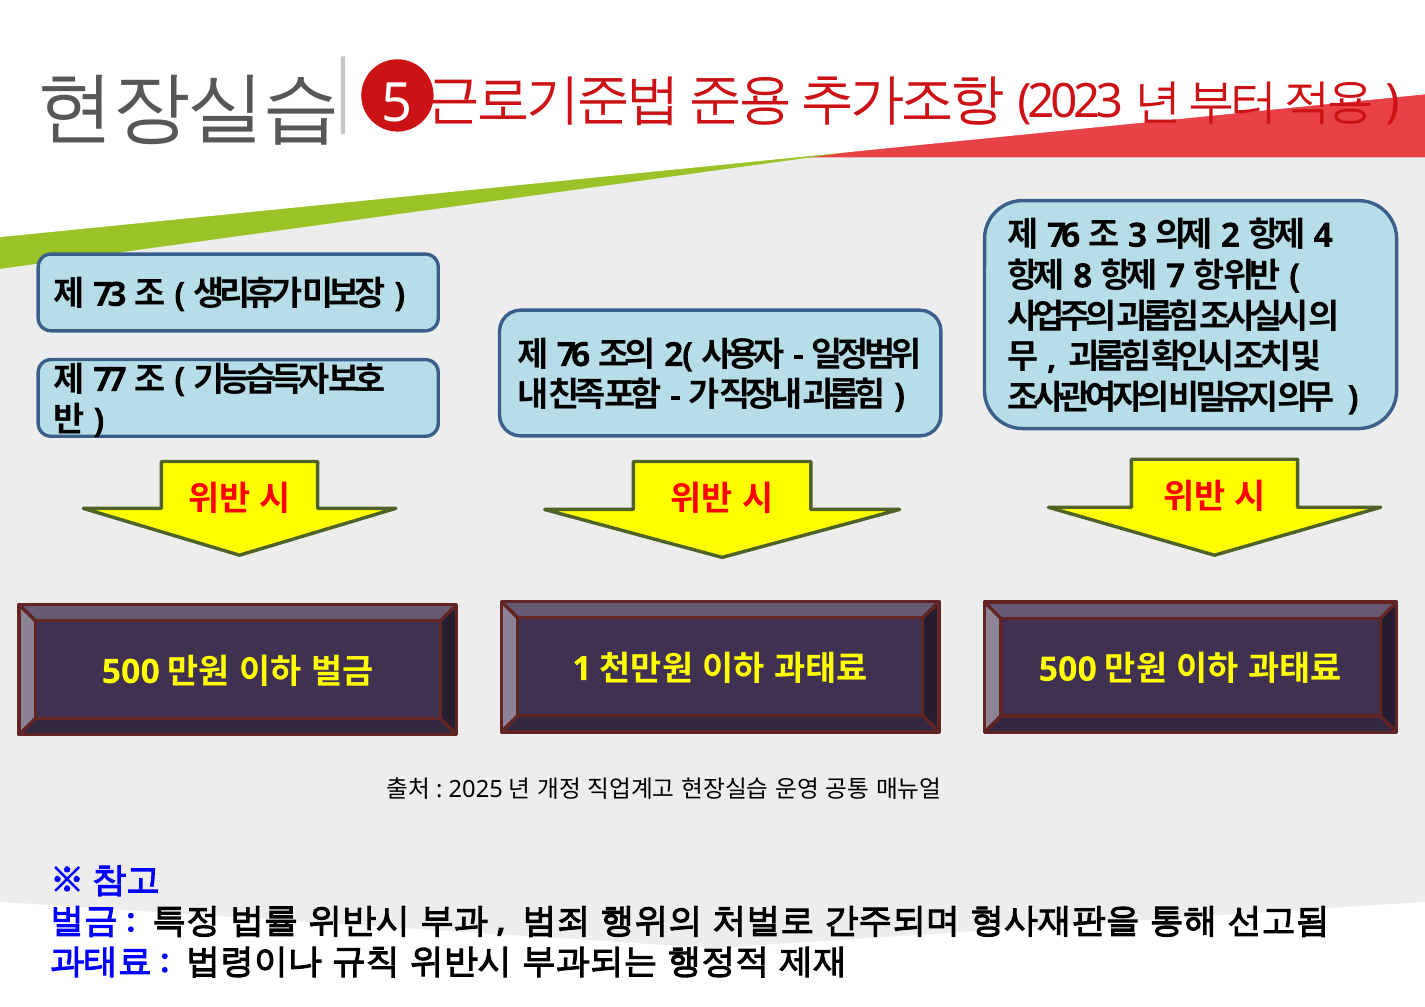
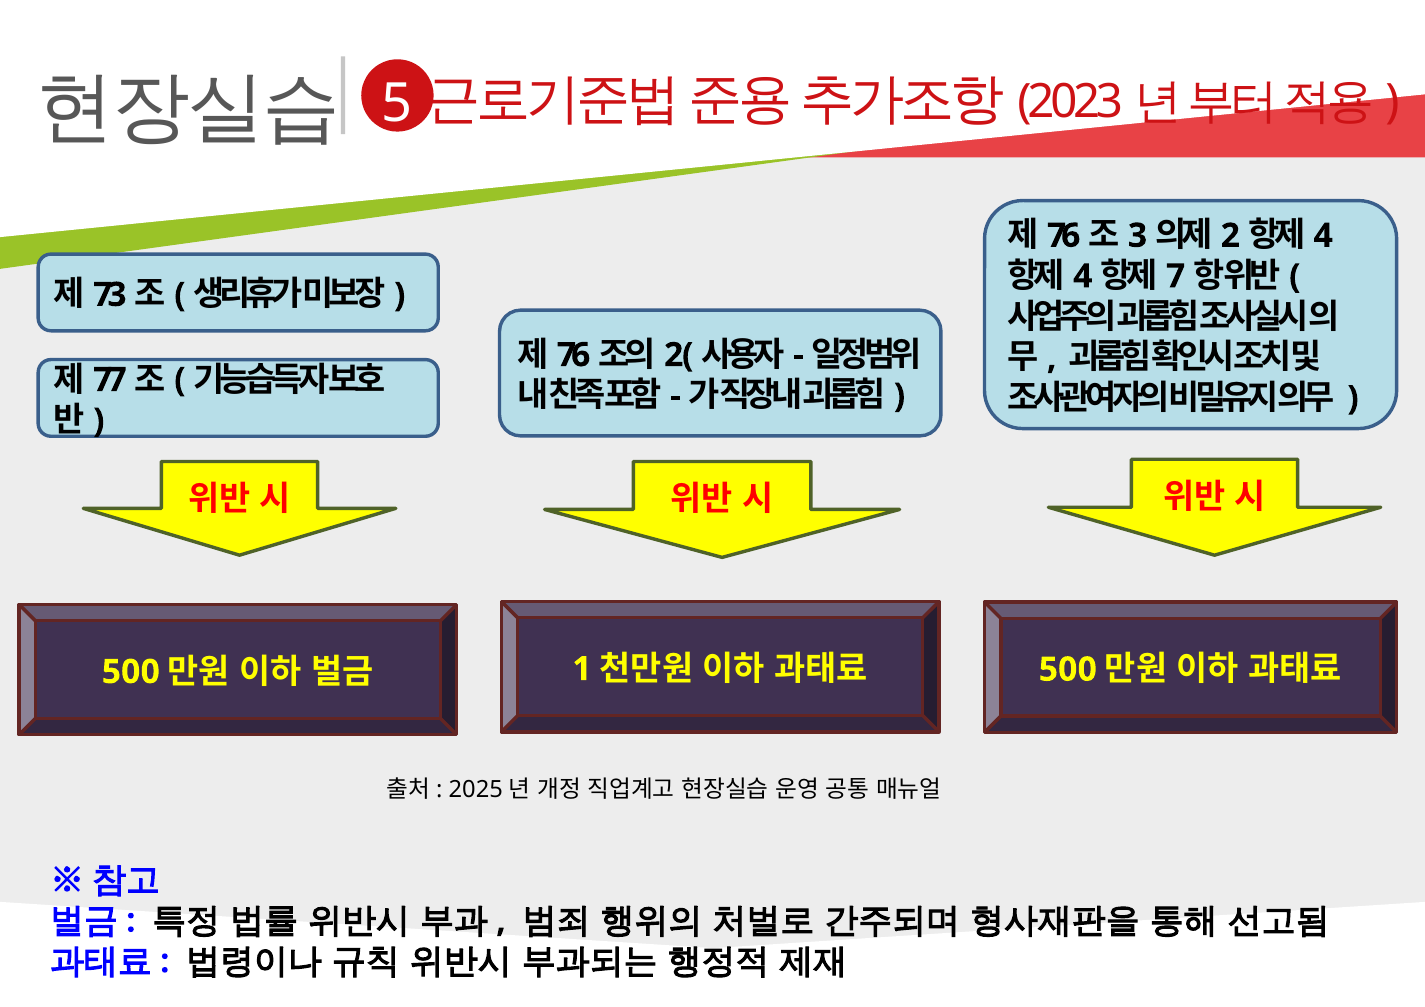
8: 8 -> 4 (1083, 276)
